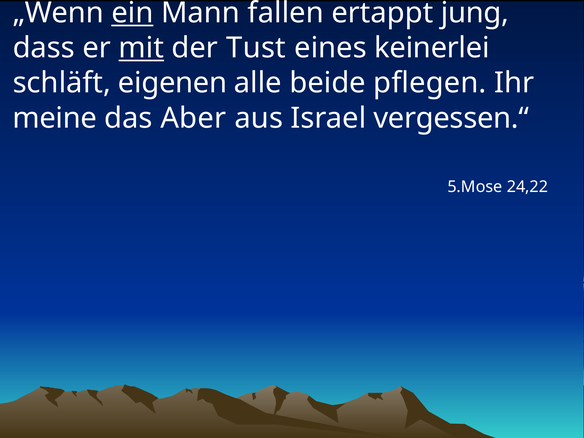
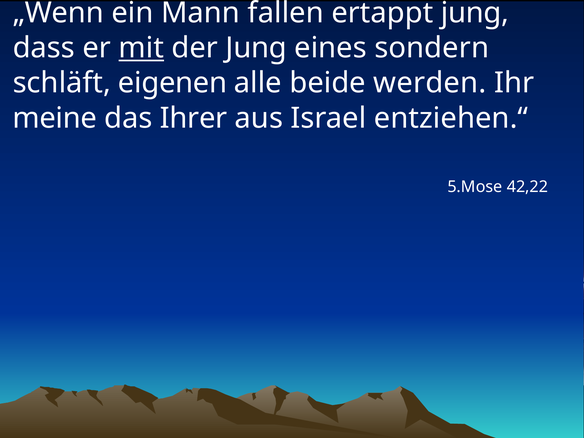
ein underline: present -> none (132, 13)
der Tust: Tust -> Jung (256, 48)
keinerlei: keinerlei -> sondern (432, 48)
pflegen: pflegen -> werden (430, 83)
Aber: Aber -> Ihrer (194, 118)
vergessen.“: vergessen.“ -> entziehen.“ (451, 118)
24,22: 24,22 -> 42,22 (527, 187)
